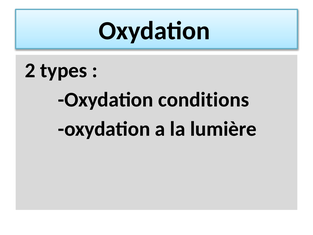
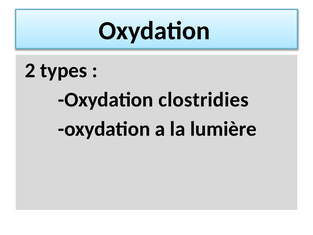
conditions: conditions -> clostridies (204, 100)
